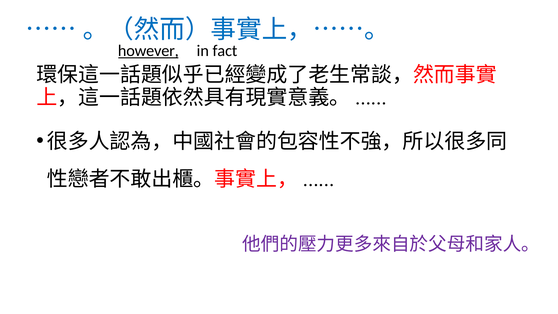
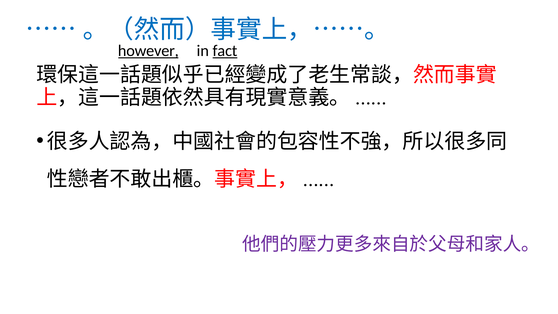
fact underline: none -> present (225, 51)
